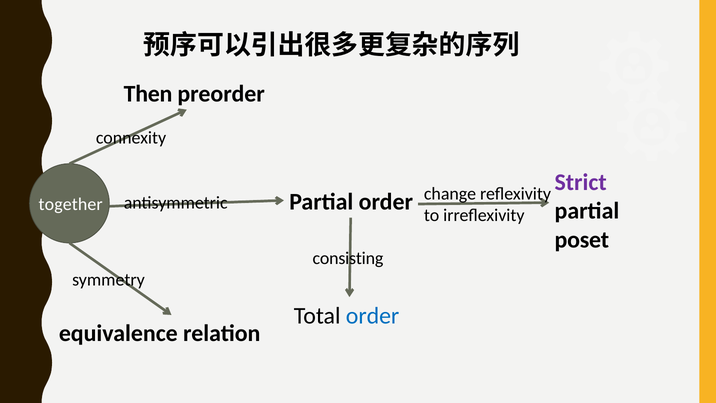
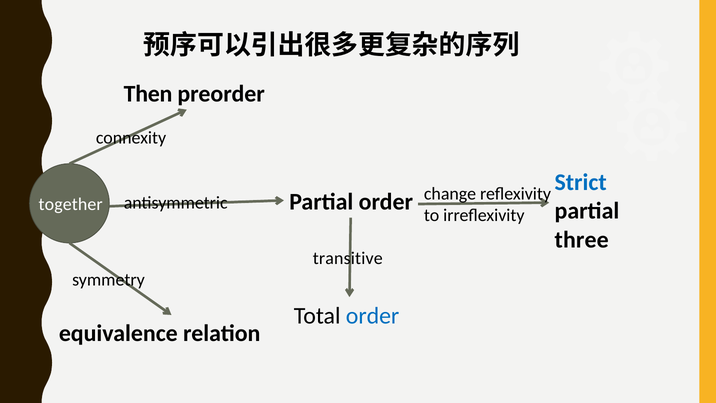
Strict colour: purple -> blue (581, 182)
poset: poset -> three (582, 240)
consisting: consisting -> transitive (348, 258)
